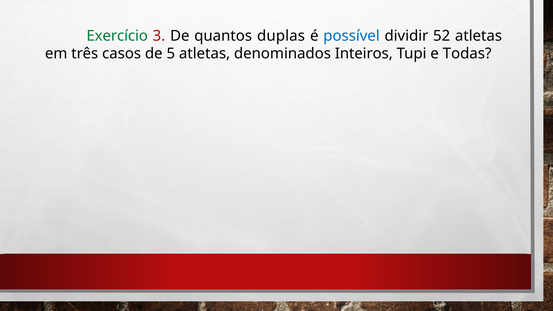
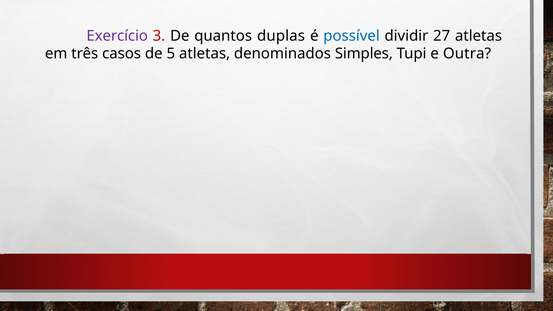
Exercício colour: green -> purple (117, 36)
52: 52 -> 27 (442, 36)
Inteiros: Inteiros -> Simples (364, 54)
Todas: Todas -> Outra (467, 54)
